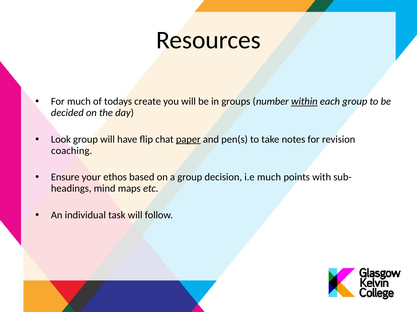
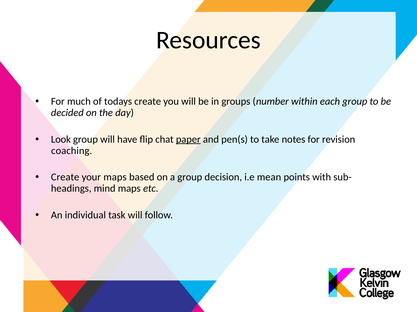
within underline: present -> none (304, 102)
Ensure: Ensure -> Create (65, 178)
your ethos: ethos -> maps (115, 178)
i.e much: much -> mean (269, 178)
